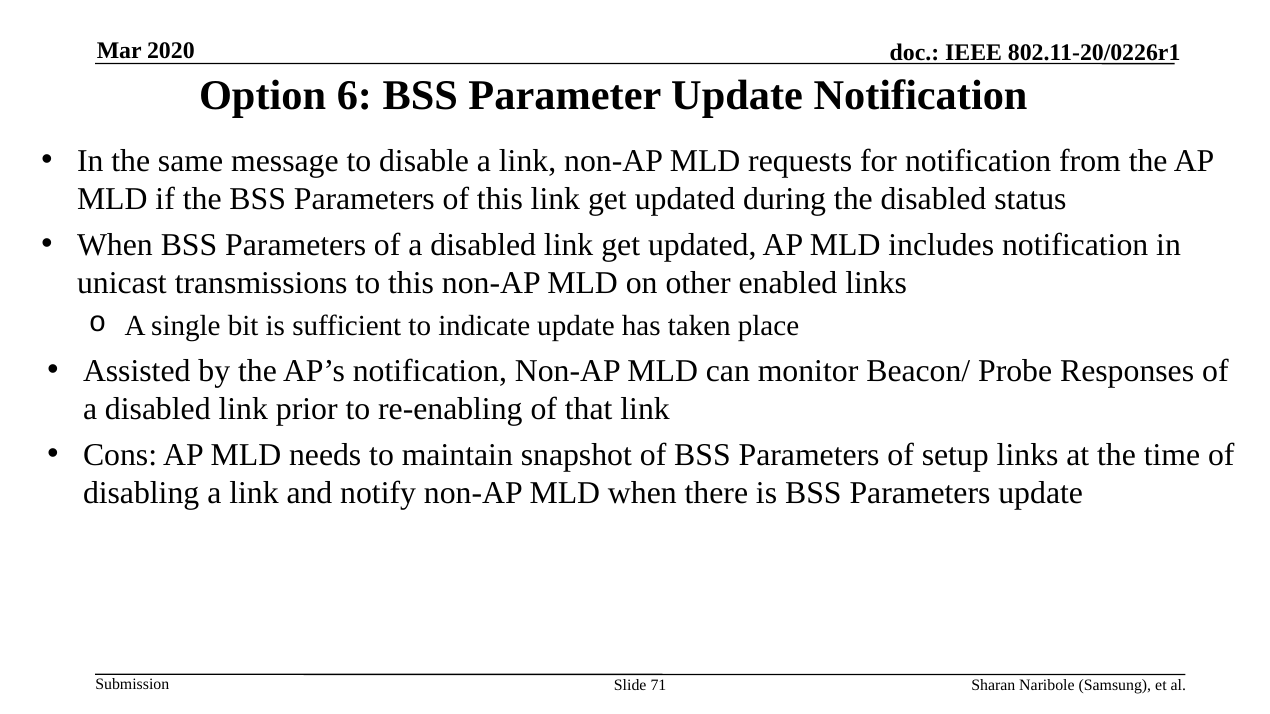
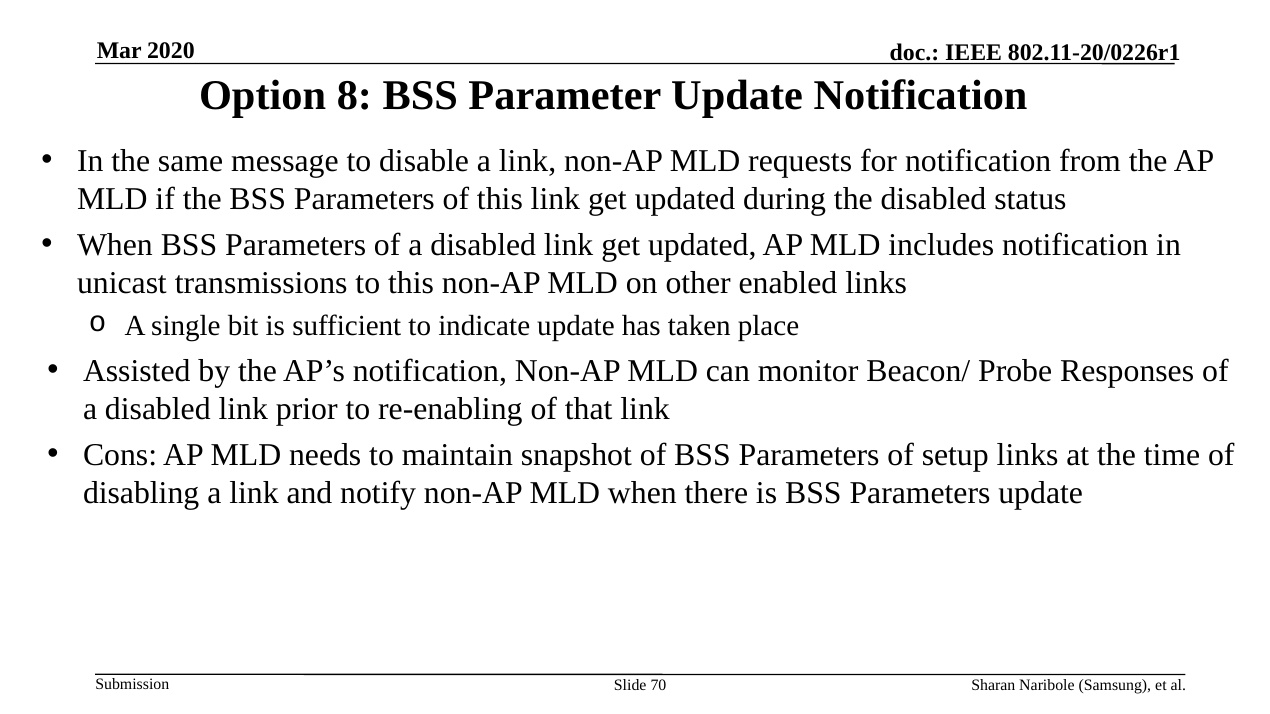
6: 6 -> 8 (354, 96)
71: 71 -> 70 (658, 685)
